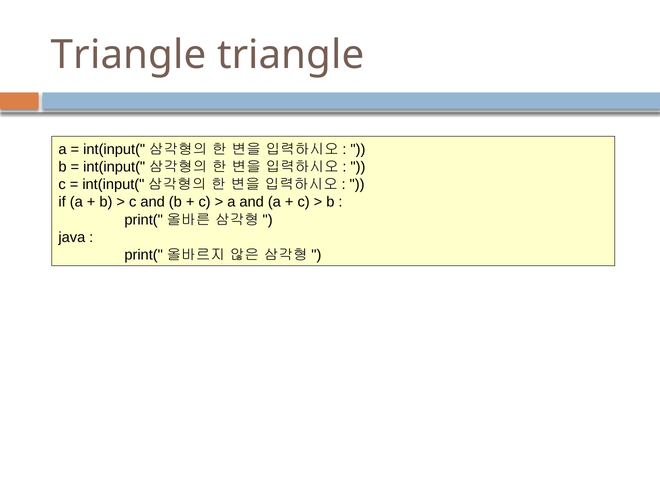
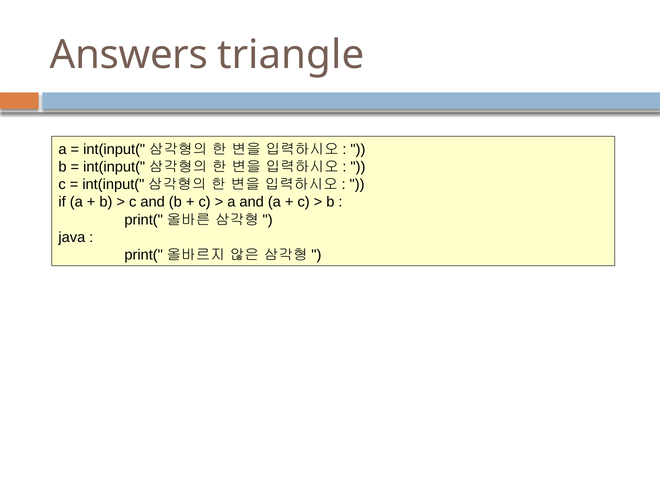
Triangle: Triangle -> Answers (129, 55)
